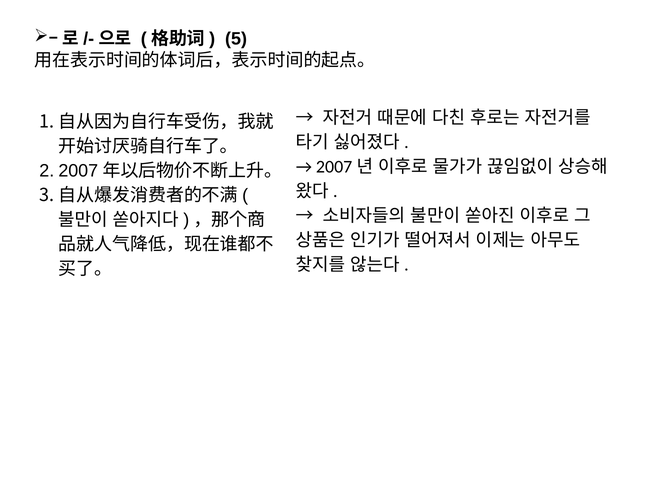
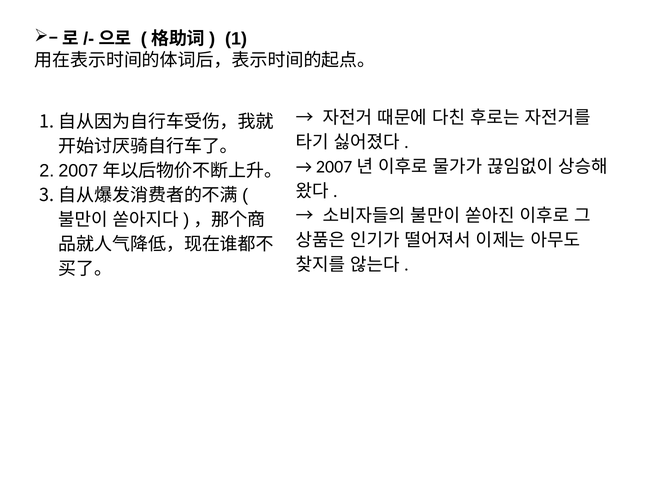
5: 5 -> 1 (236, 39)
